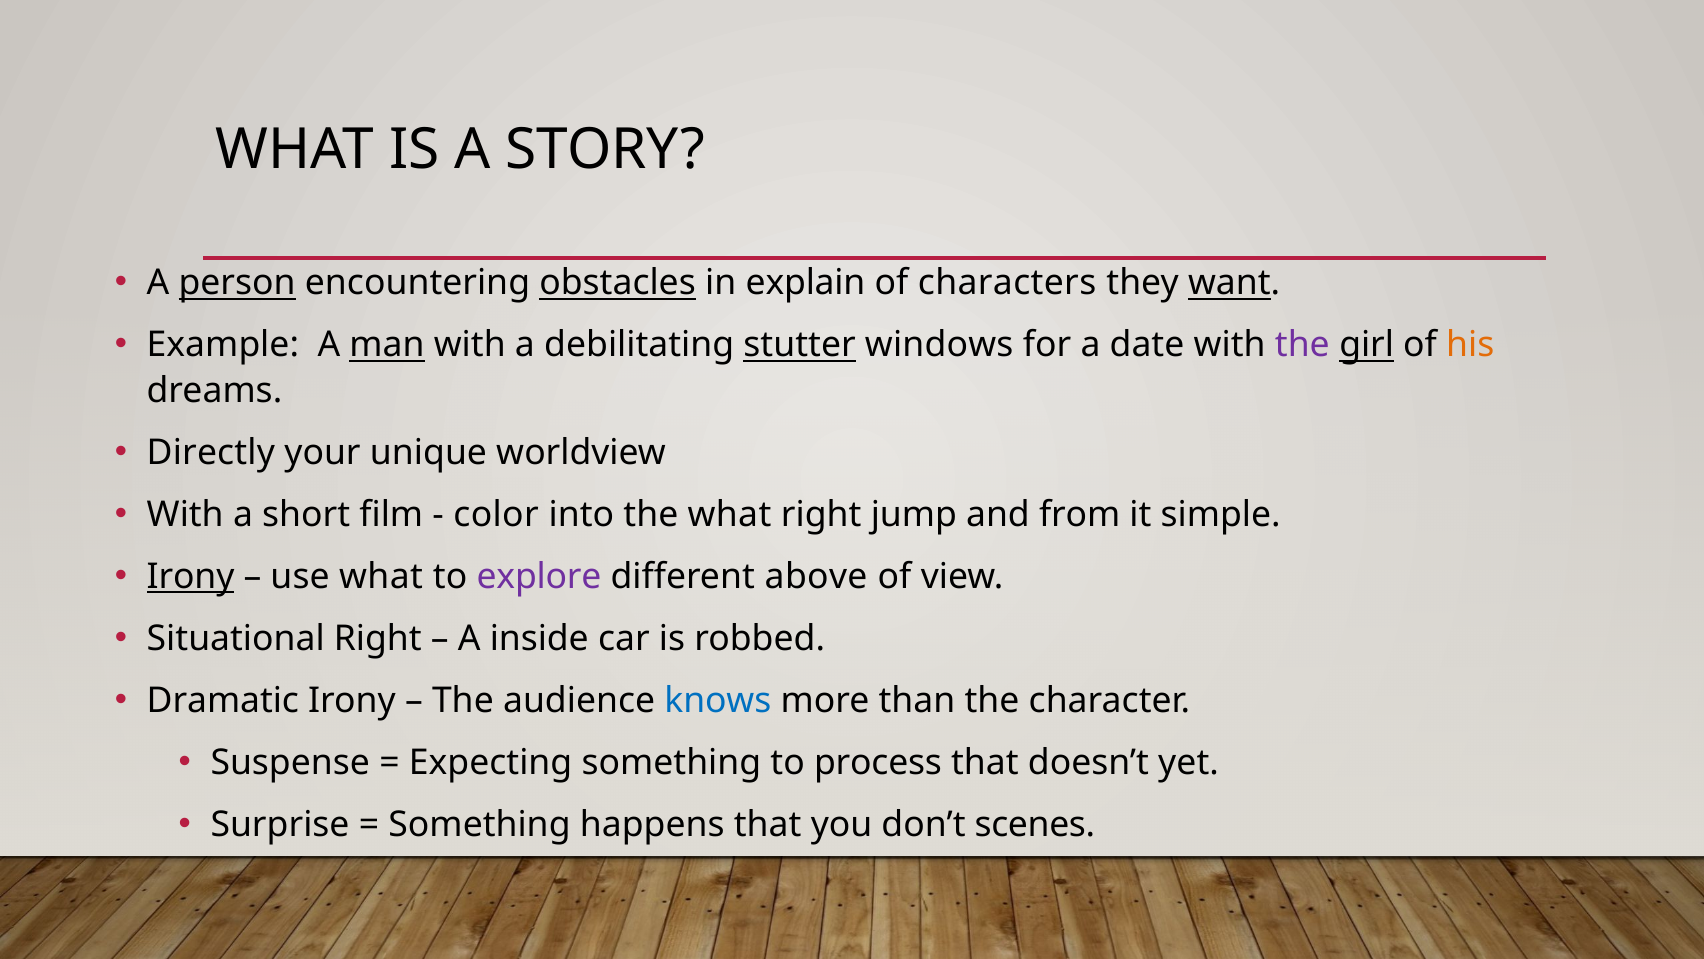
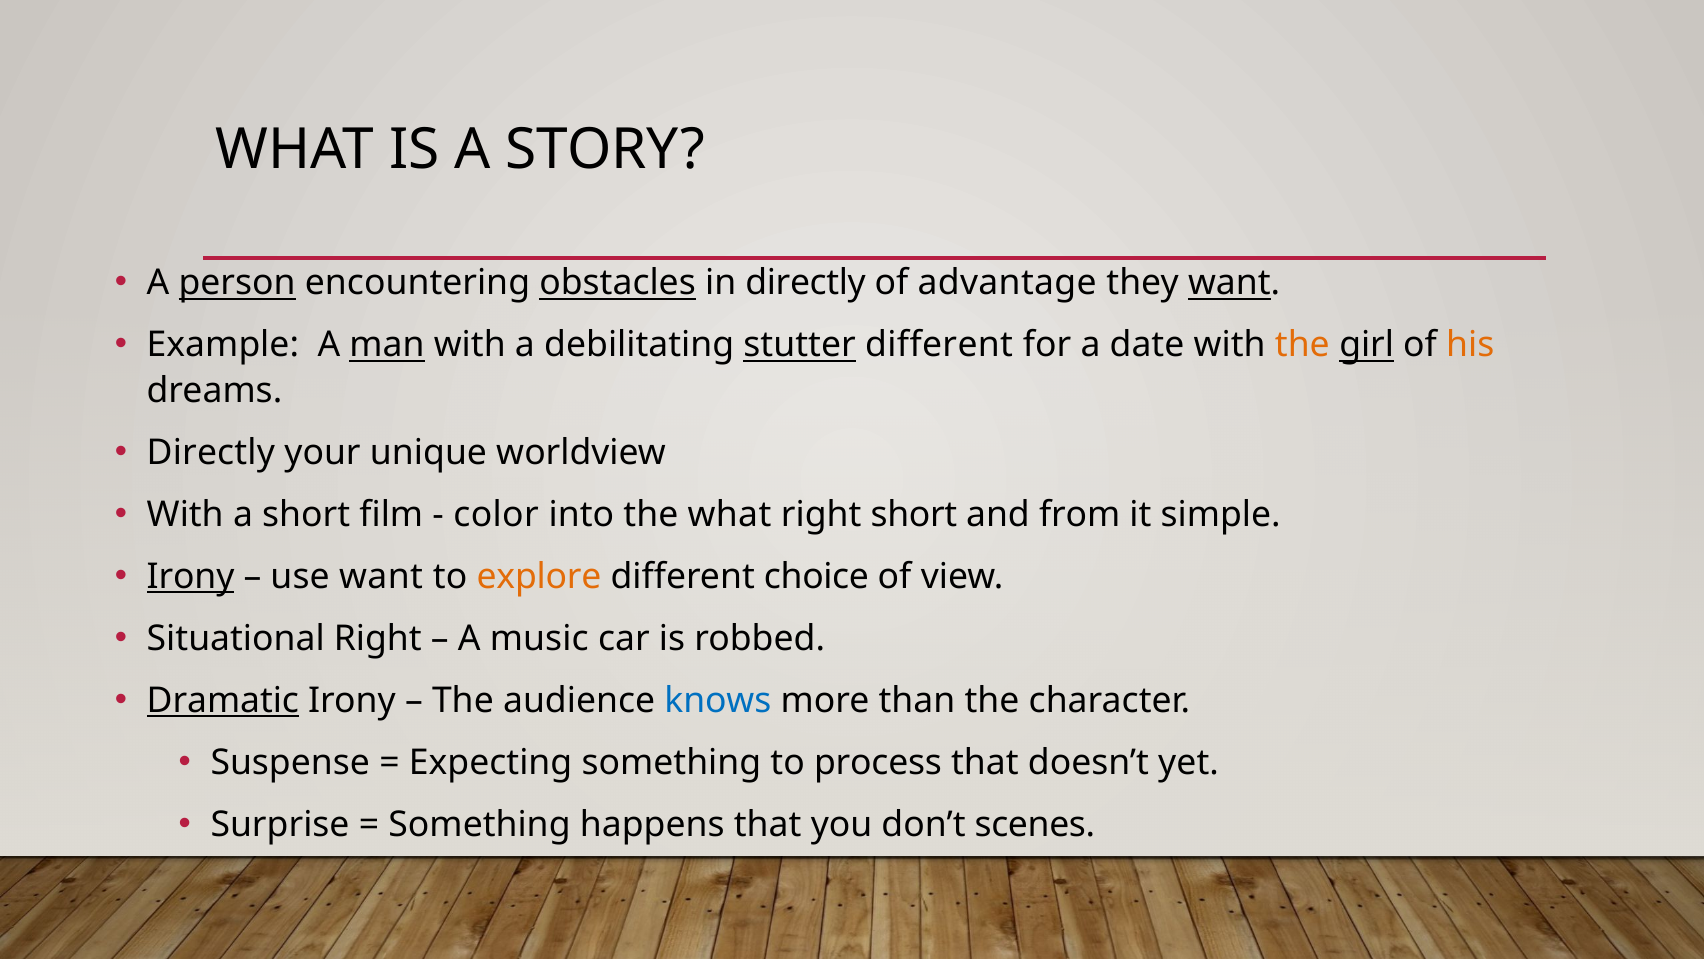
in explain: explain -> directly (806, 283)
characters: characters -> advantage (1007, 283)
stutter windows: windows -> different (939, 345)
the colour: purple -> orange (1302, 345)
right jump: jump -> short (914, 515)
use what: what -> want (381, 577)
explore colour: purple -> orange (539, 577)
above: above -> choice (816, 577)
inside: inside -> music (539, 638)
Dramatic underline: none -> present (223, 700)
